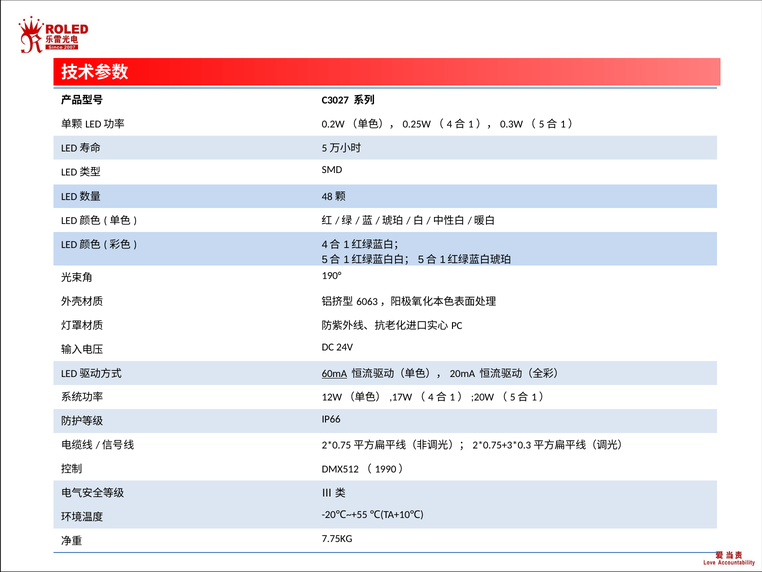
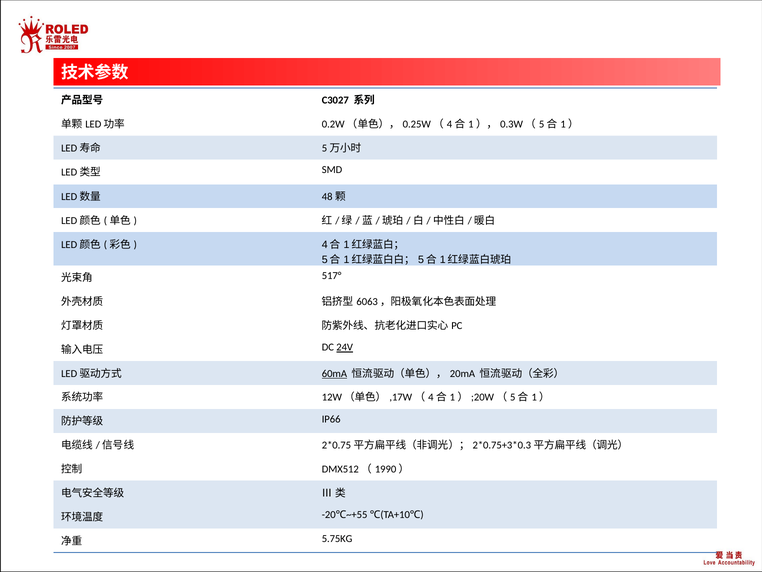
190°: 190° -> 517° (332, 275)
24V underline: none -> present (345, 347)
7.75KG: 7.75KG -> 5.75KG (337, 538)
